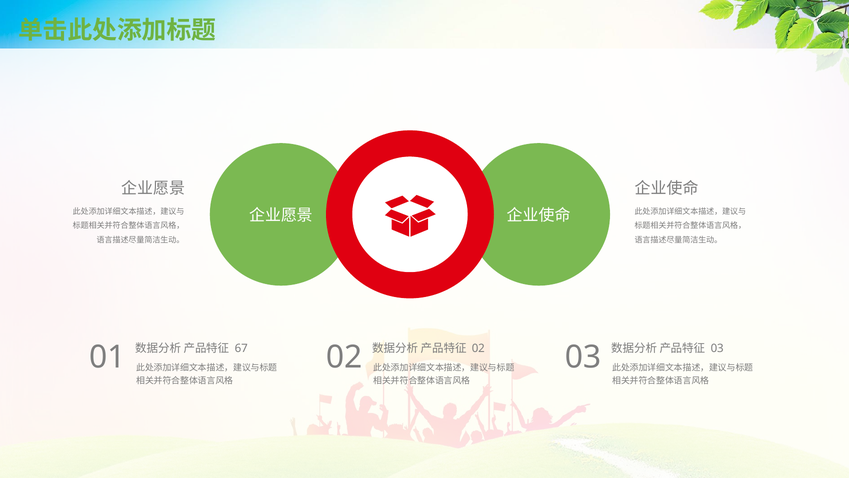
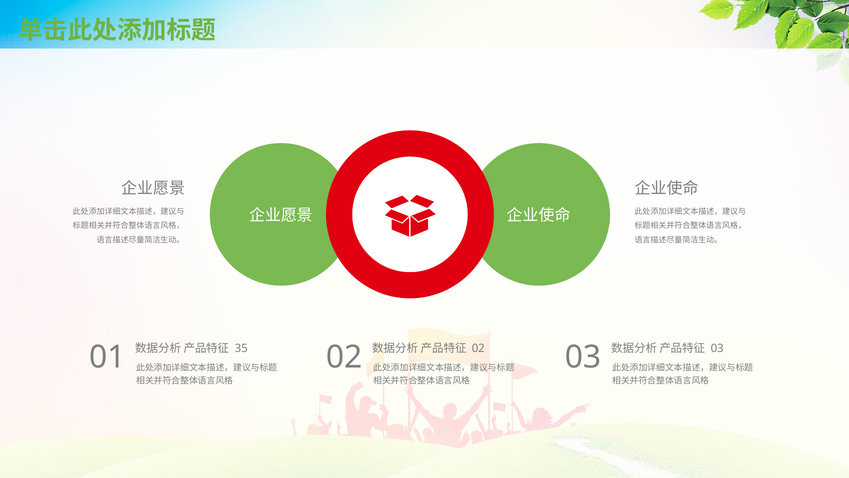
67: 67 -> 35 (241, 348)
